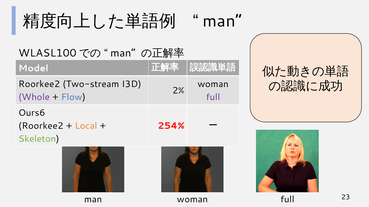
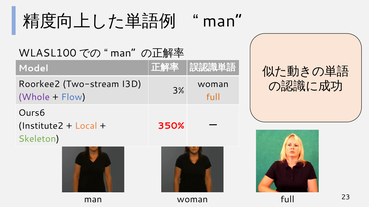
2%: 2% -> 3% (178, 91)
full colour: purple -> orange (213, 97)
Roorkee2: Roorkee2 -> Institute2 (41, 126)
254%: 254% -> 350% (171, 126)
